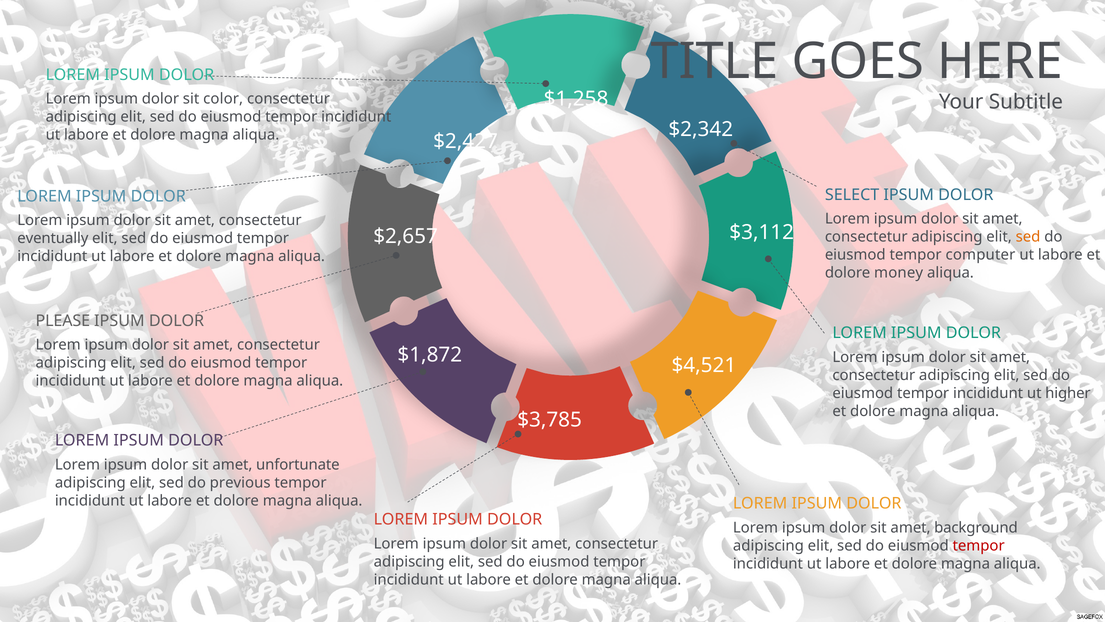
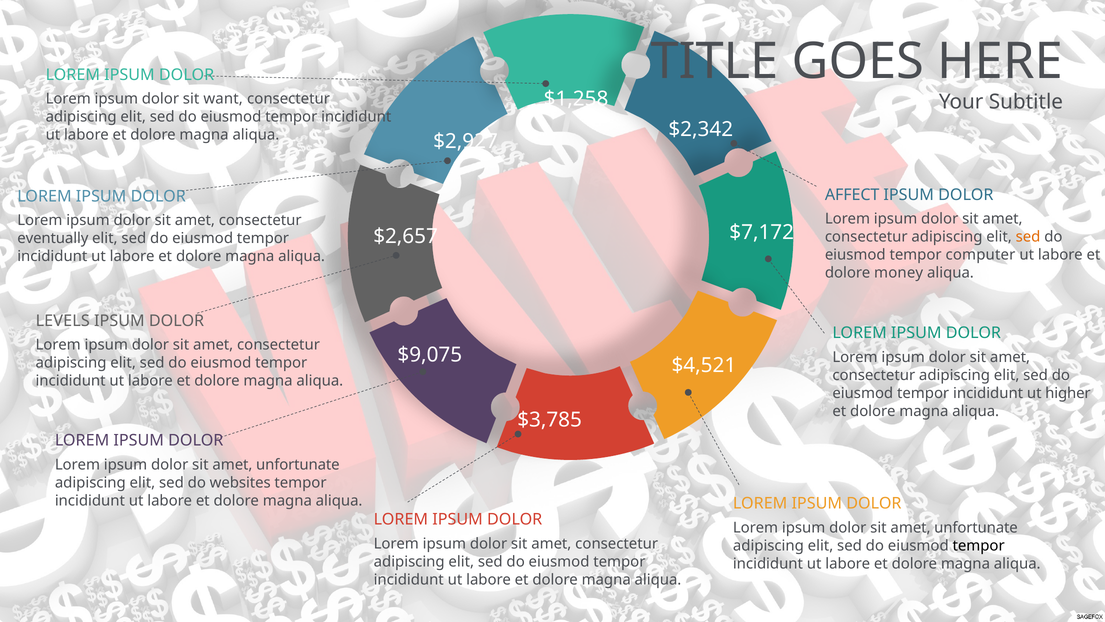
color: color -> want (223, 99)
$2,427: $2,427 -> $2,927 (466, 141)
SELECT: SELECT -> AFFECT (852, 195)
$3,112: $3,112 -> $7,172 (762, 232)
PLEASE: PLEASE -> LEVELS (63, 320)
$1,872: $1,872 -> $9,075 (430, 355)
previous: previous -> websites (240, 482)
background: background -> unfortunate (976, 527)
tempor colour: red -> black (979, 545)
